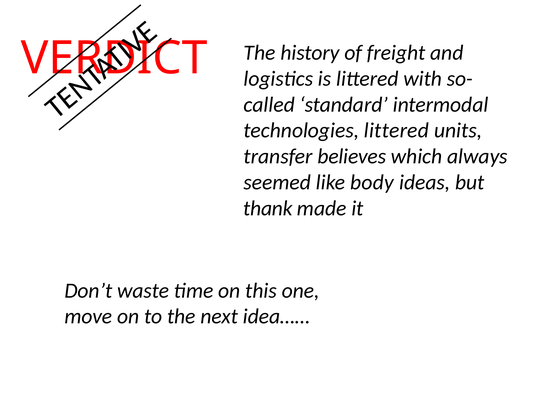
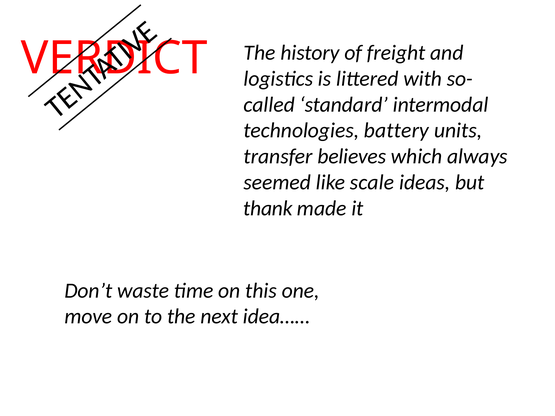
technologies littered: littered -> battery (396, 131)
body: body -> scale (372, 182)
